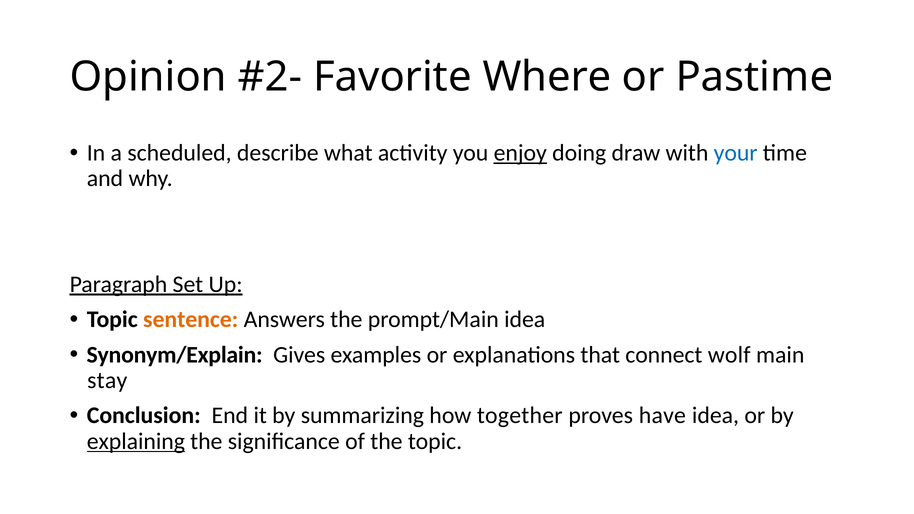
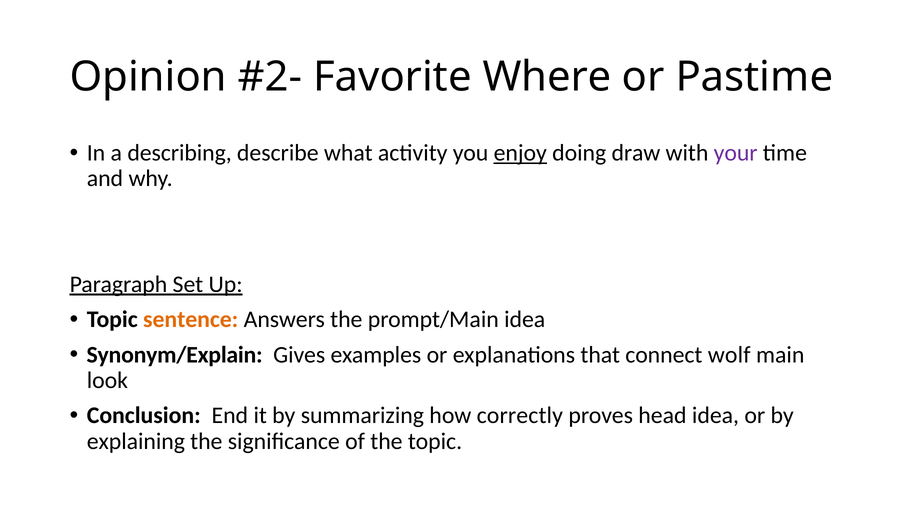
scheduled: scheduled -> describing (180, 153)
your colour: blue -> purple (736, 153)
stay: stay -> look (107, 380)
together: together -> correctly (520, 416)
have: have -> head (662, 416)
explaining underline: present -> none (136, 441)
